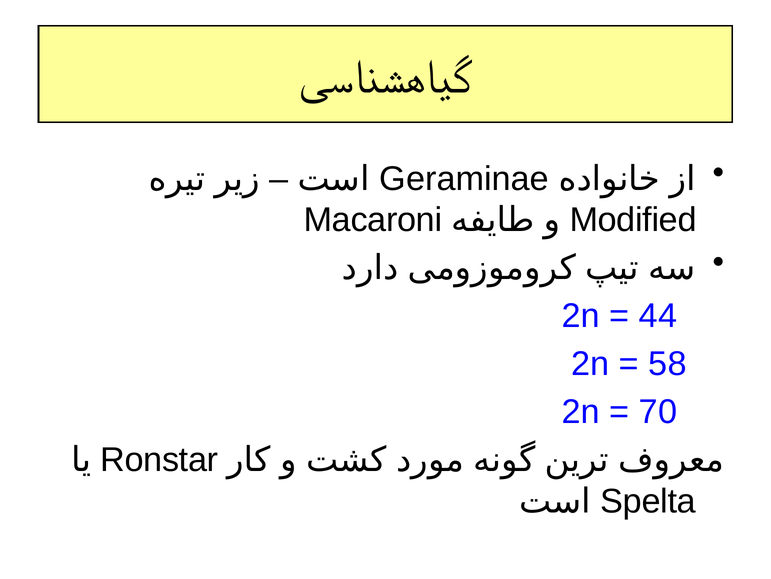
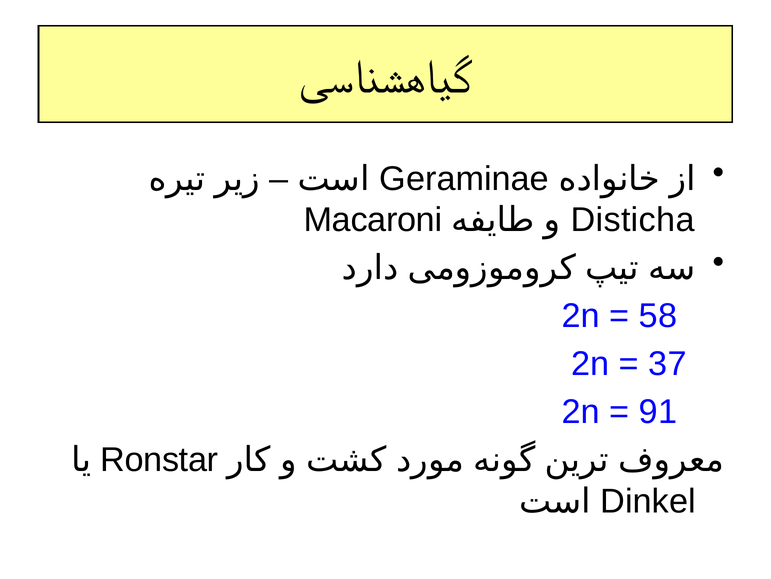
Modified: Modified -> Disticha (633, 220)
44: 44 -> 58 (658, 316)
58: 58 -> 37 (668, 364)
70: 70 -> 91 (658, 412)
Spelta: Spelta -> Dinkel (648, 501)
